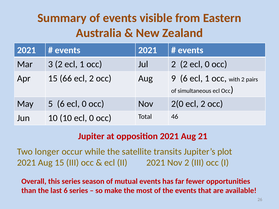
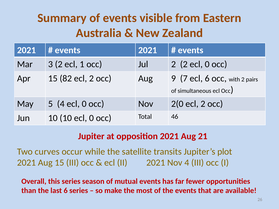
66: 66 -> 82 (66, 79)
9 6: 6 -> 7 (184, 79)
1: 1 -> 6 (207, 79)
5 6: 6 -> 4 (61, 104)
longer: longer -> curves (47, 152)
Nov 2: 2 -> 4 (187, 163)
